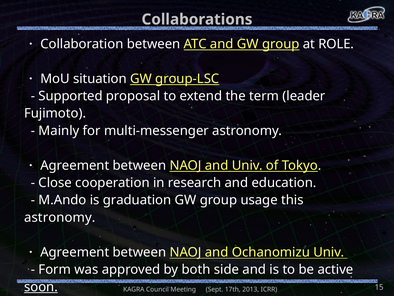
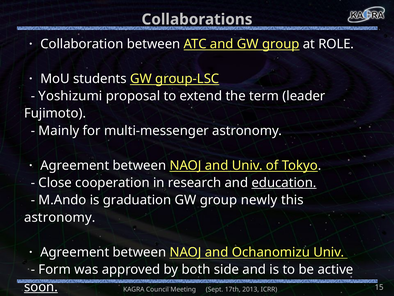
situation: situation -> students (100, 79)
Supported: Supported -> Yoshizumi (70, 96)
education underline: none -> present (284, 182)
usage: usage -> newly (259, 200)
